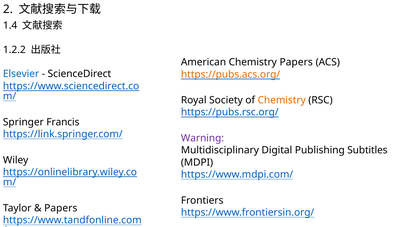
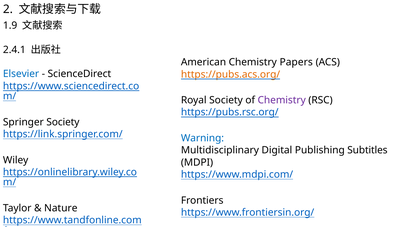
1.4: 1.4 -> 1.9 (10, 26)
1.2.2: 1.2.2 -> 2.4.1 (14, 50)
Chemistry colour: orange -> purple (282, 100)
Springer Francis: Francis -> Society (63, 122)
Warning colour: purple -> blue (202, 138)
Papers: Papers -> Nature (61, 208)
